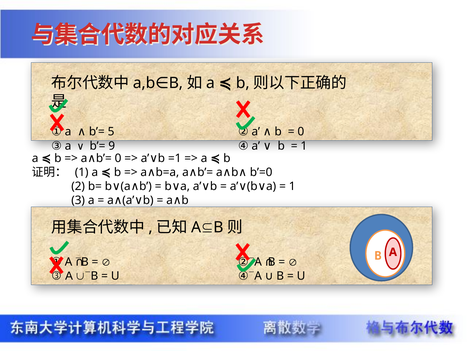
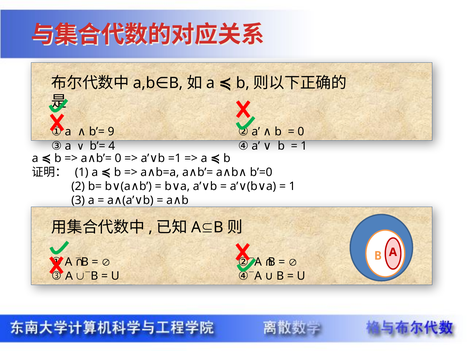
5: 5 -> 9 (111, 132)
9: 9 -> 4 (112, 146)
